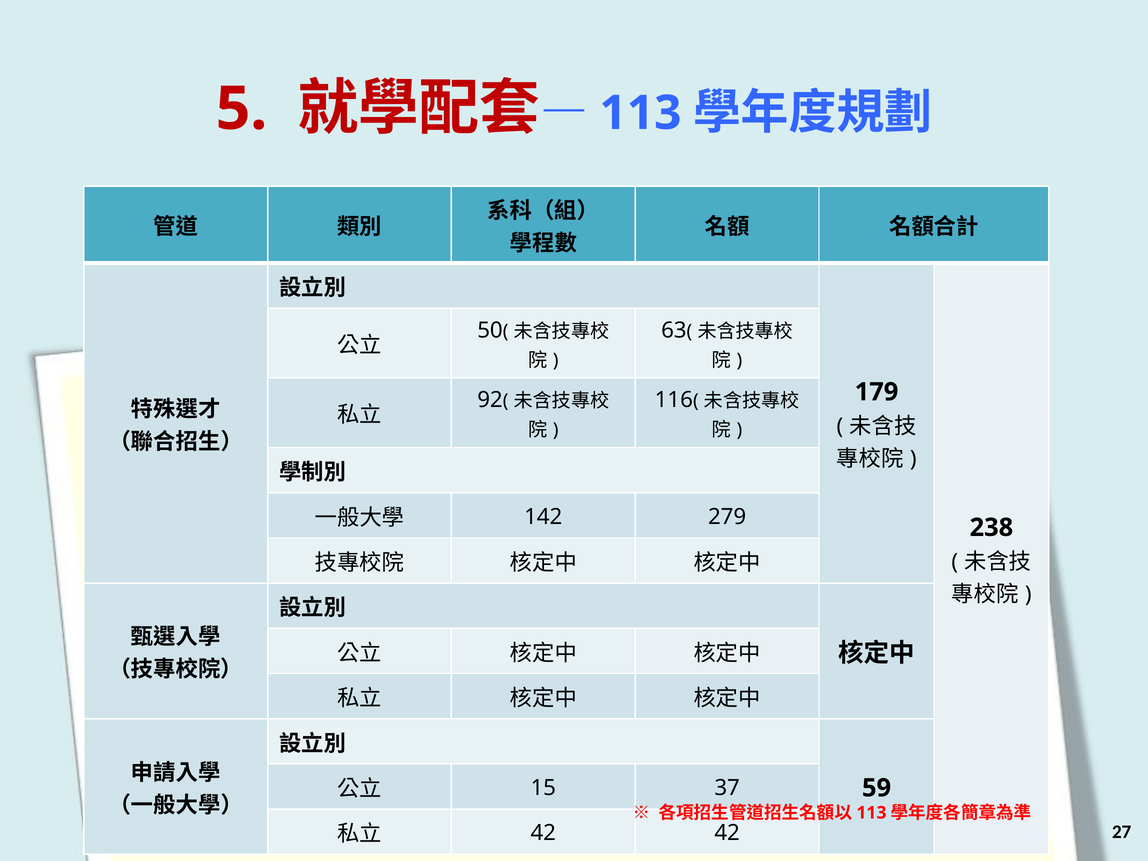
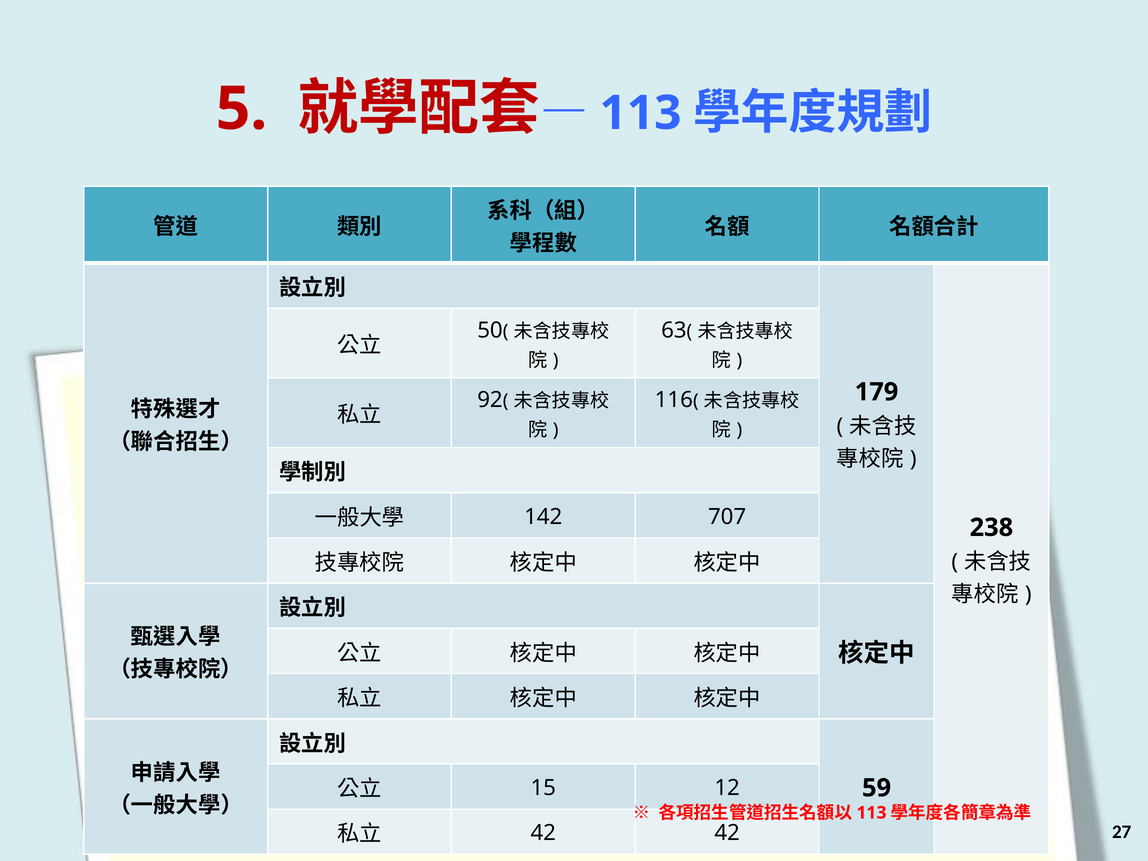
279: 279 -> 707 (727, 517)
37: 37 -> 12 (727, 788)
